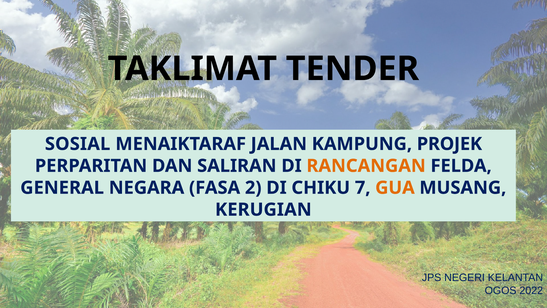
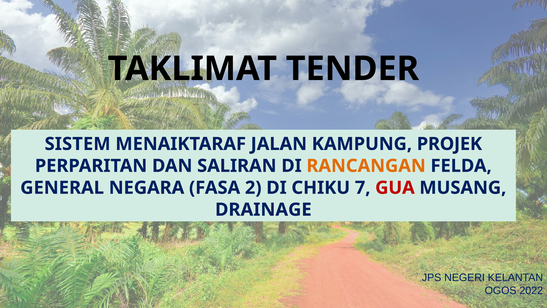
SOSIAL: SOSIAL -> SISTEM (78, 144)
GUA colour: orange -> red (395, 188)
KERUGIAN: KERUGIAN -> DRAINAGE (263, 209)
